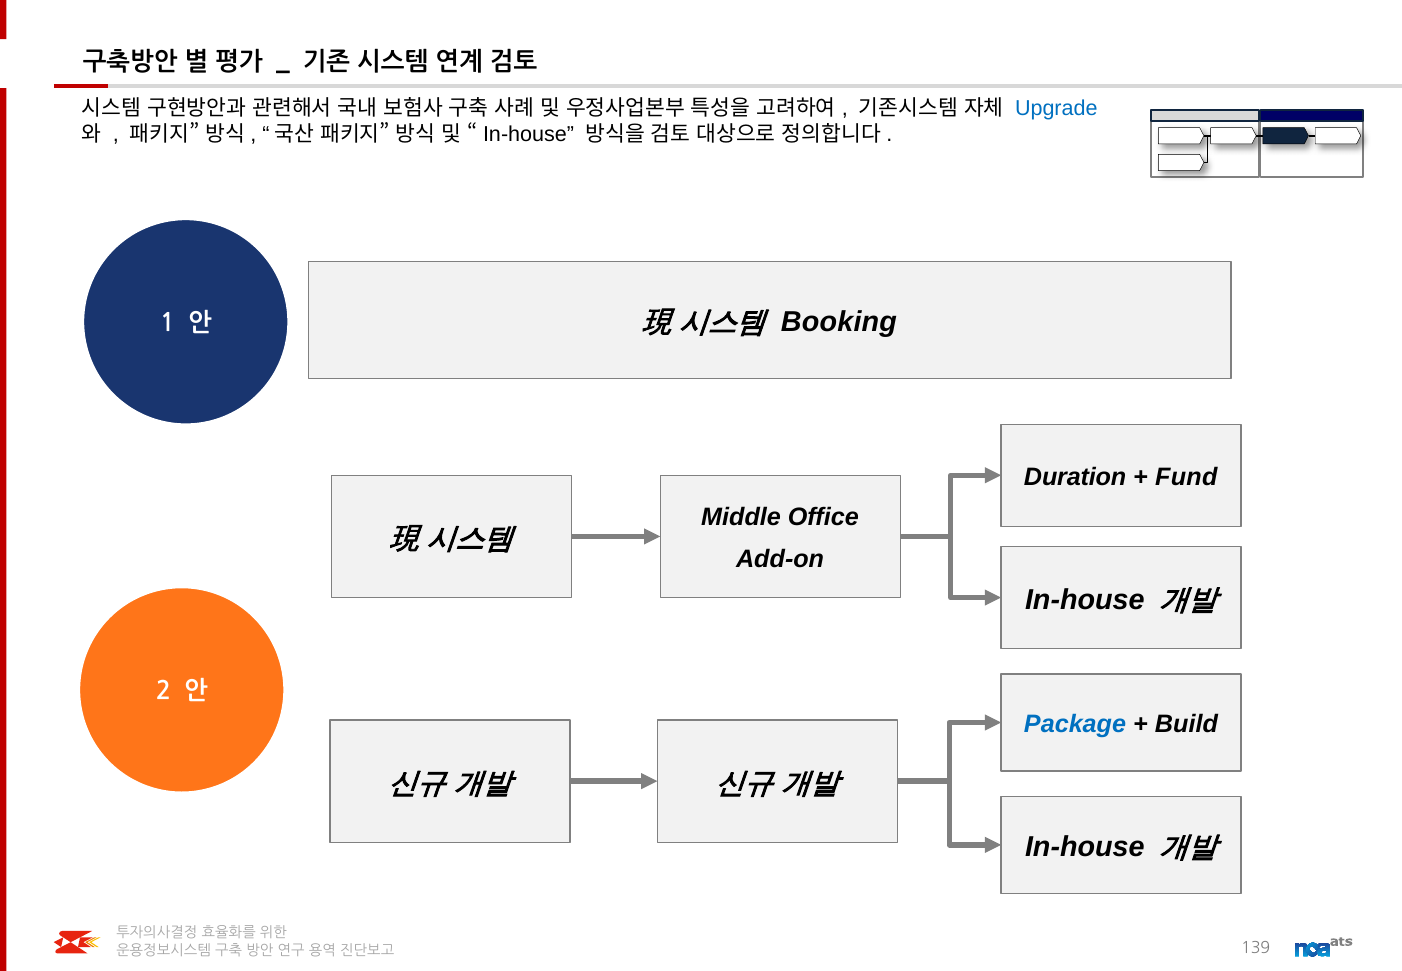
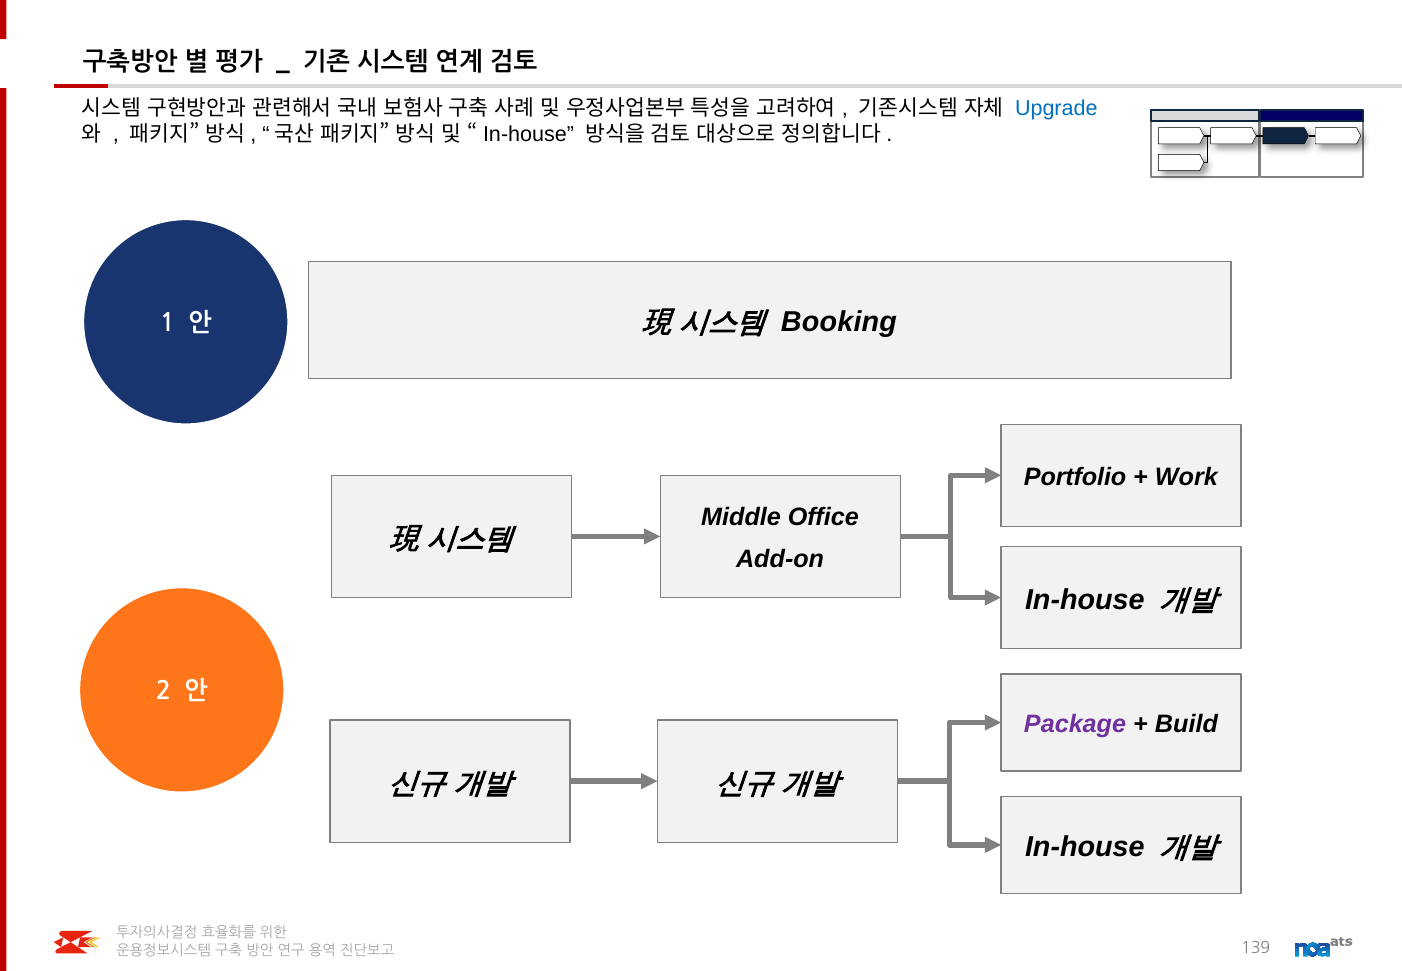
Duration: Duration -> Portfolio (1075, 477)
Fund: Fund -> Work (1186, 477)
Package colour: blue -> purple (1075, 724)
